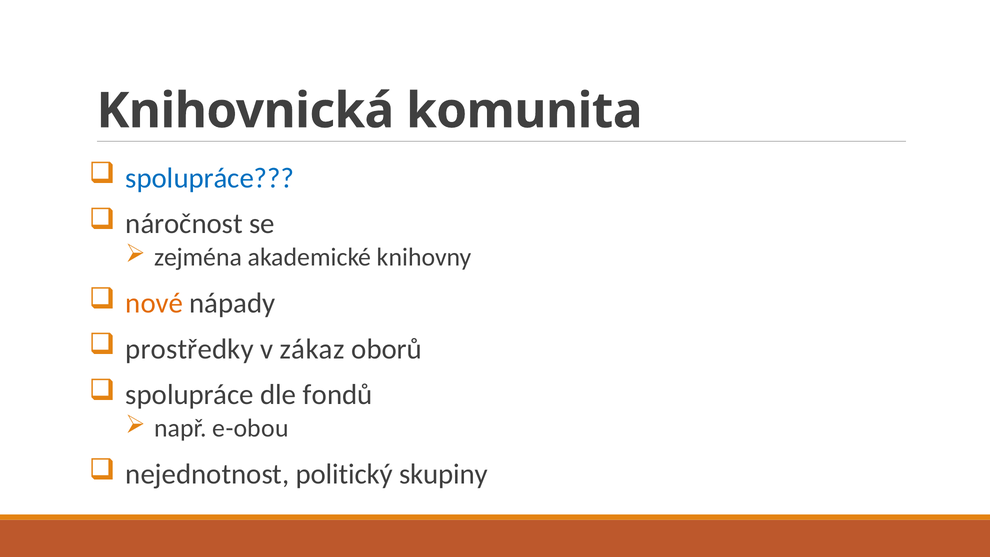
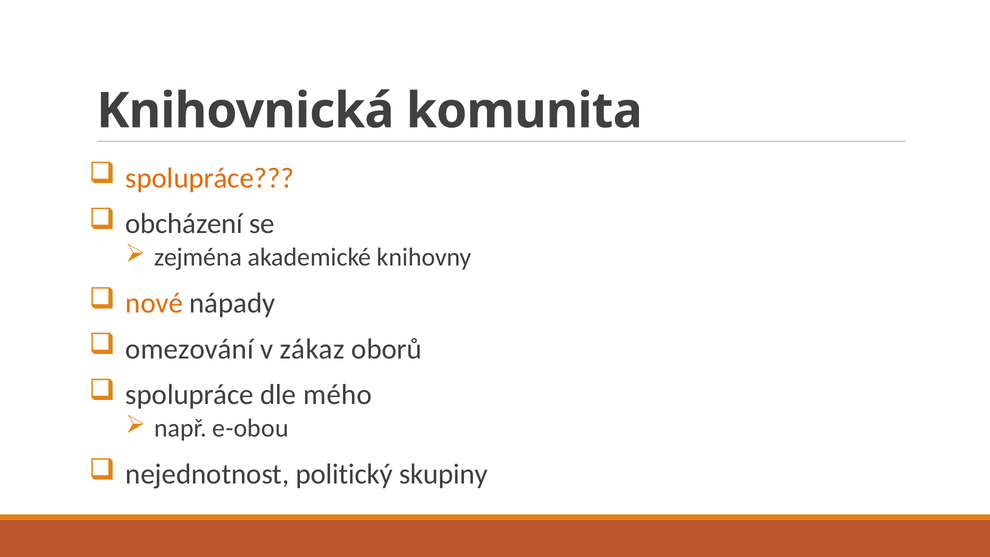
spolupráce colour: blue -> orange (210, 178)
náročnost: náročnost -> obcházení (184, 224)
prostředky: prostředky -> omezování (190, 349)
fondů: fondů -> mého (338, 395)
